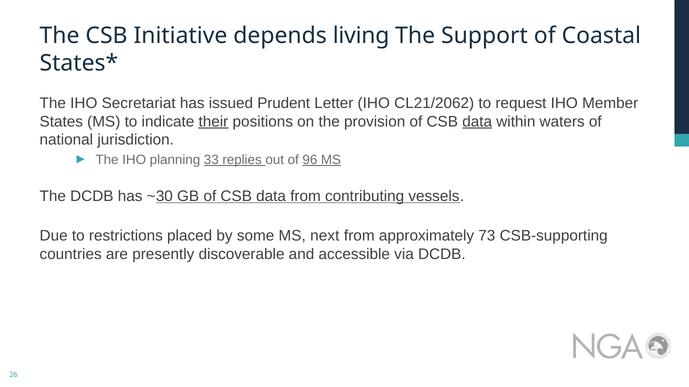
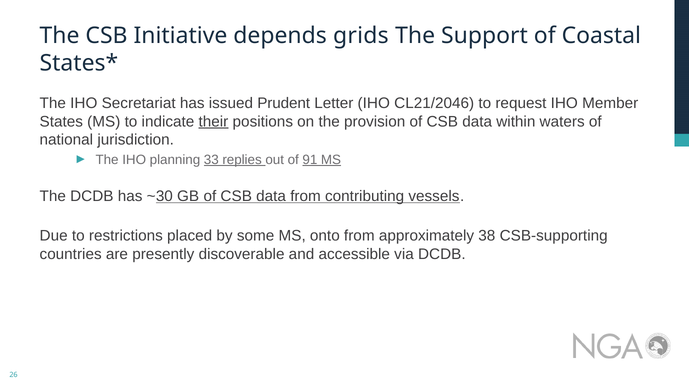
living: living -> grids (361, 36)
CL21/2062: CL21/2062 -> CL21/2046 (434, 103)
data underline: present -> none (477, 122)
96: 96 -> 91 (310, 160)
next: next -> onto (325, 236)
73: 73 -> 38 (487, 236)
